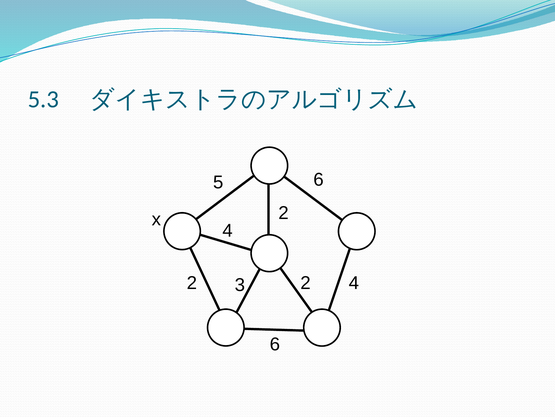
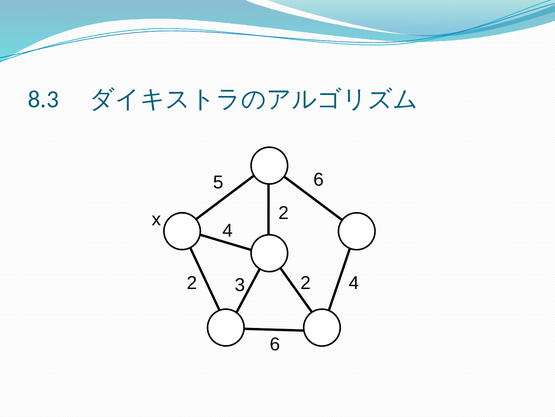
5.3: 5.3 -> 8.3 (43, 99)
